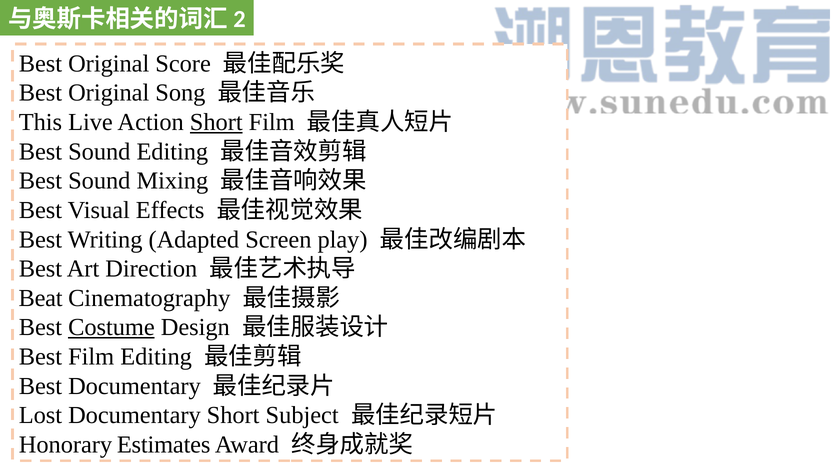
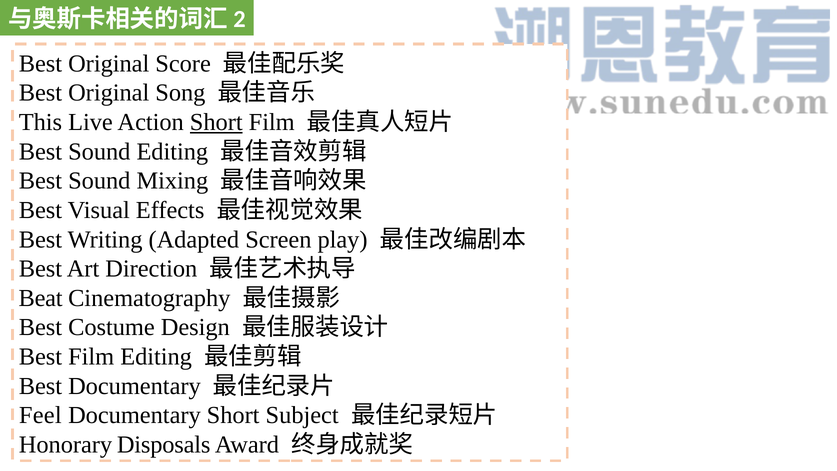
Costume underline: present -> none (111, 327)
Lost: Lost -> Feel (40, 415)
Estimates: Estimates -> Disposals (164, 445)
